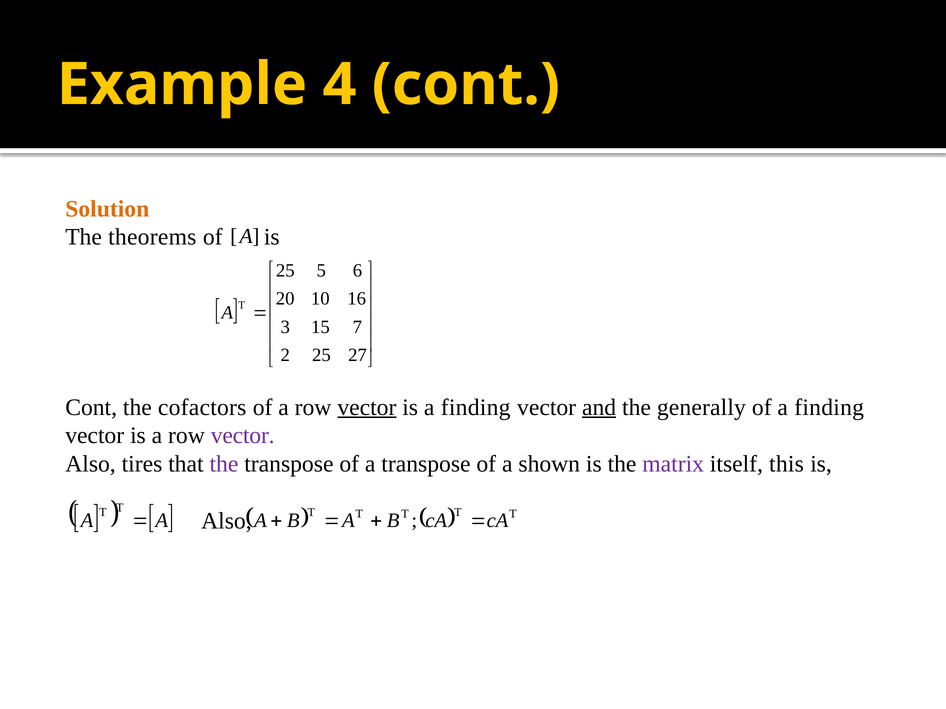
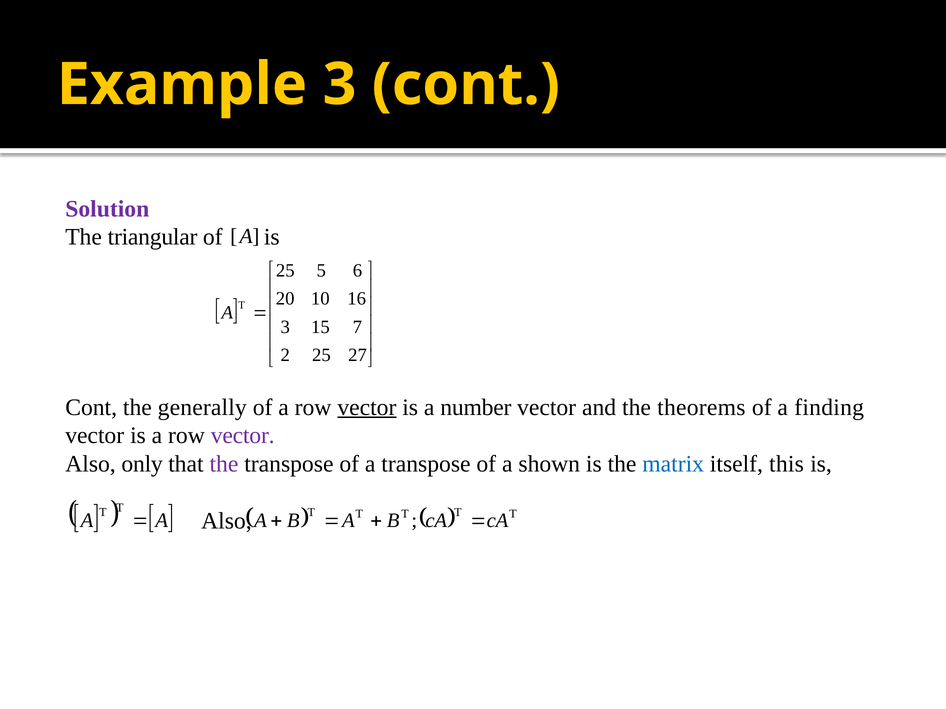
Example 4: 4 -> 3 (340, 85)
Solution colour: orange -> purple (107, 209)
theorems: theorems -> triangular (153, 237)
cofactors: cofactors -> generally (202, 408)
is a finding: finding -> number (476, 408)
and underline: present -> none (599, 408)
generally: generally -> theorems (701, 408)
tires: tires -> only (142, 464)
matrix colour: purple -> blue (673, 464)
